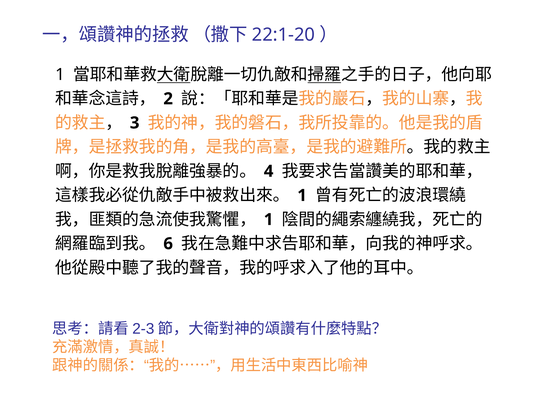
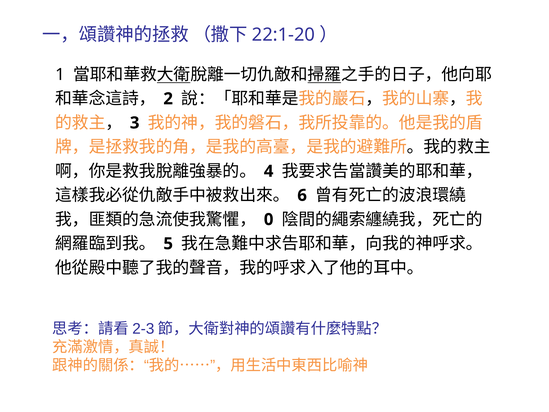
1: 1 -> 6 (302, 195)
1: 1 -> 0 (269, 219)
6: 6 -> 5 (168, 244)
